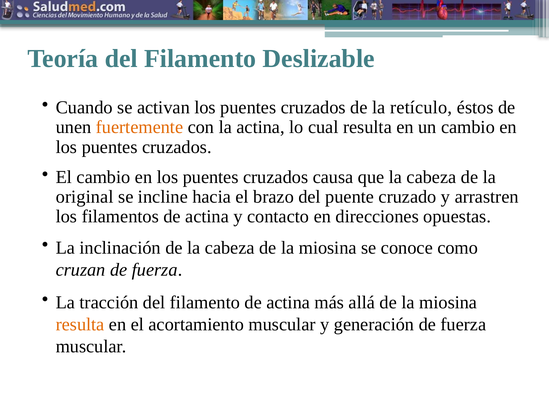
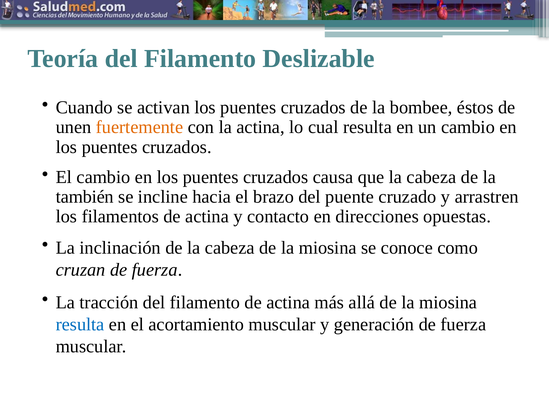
retículo: retículo -> bombee (421, 107)
original: original -> también (85, 197)
resulta colour: orange -> blue (80, 324)
